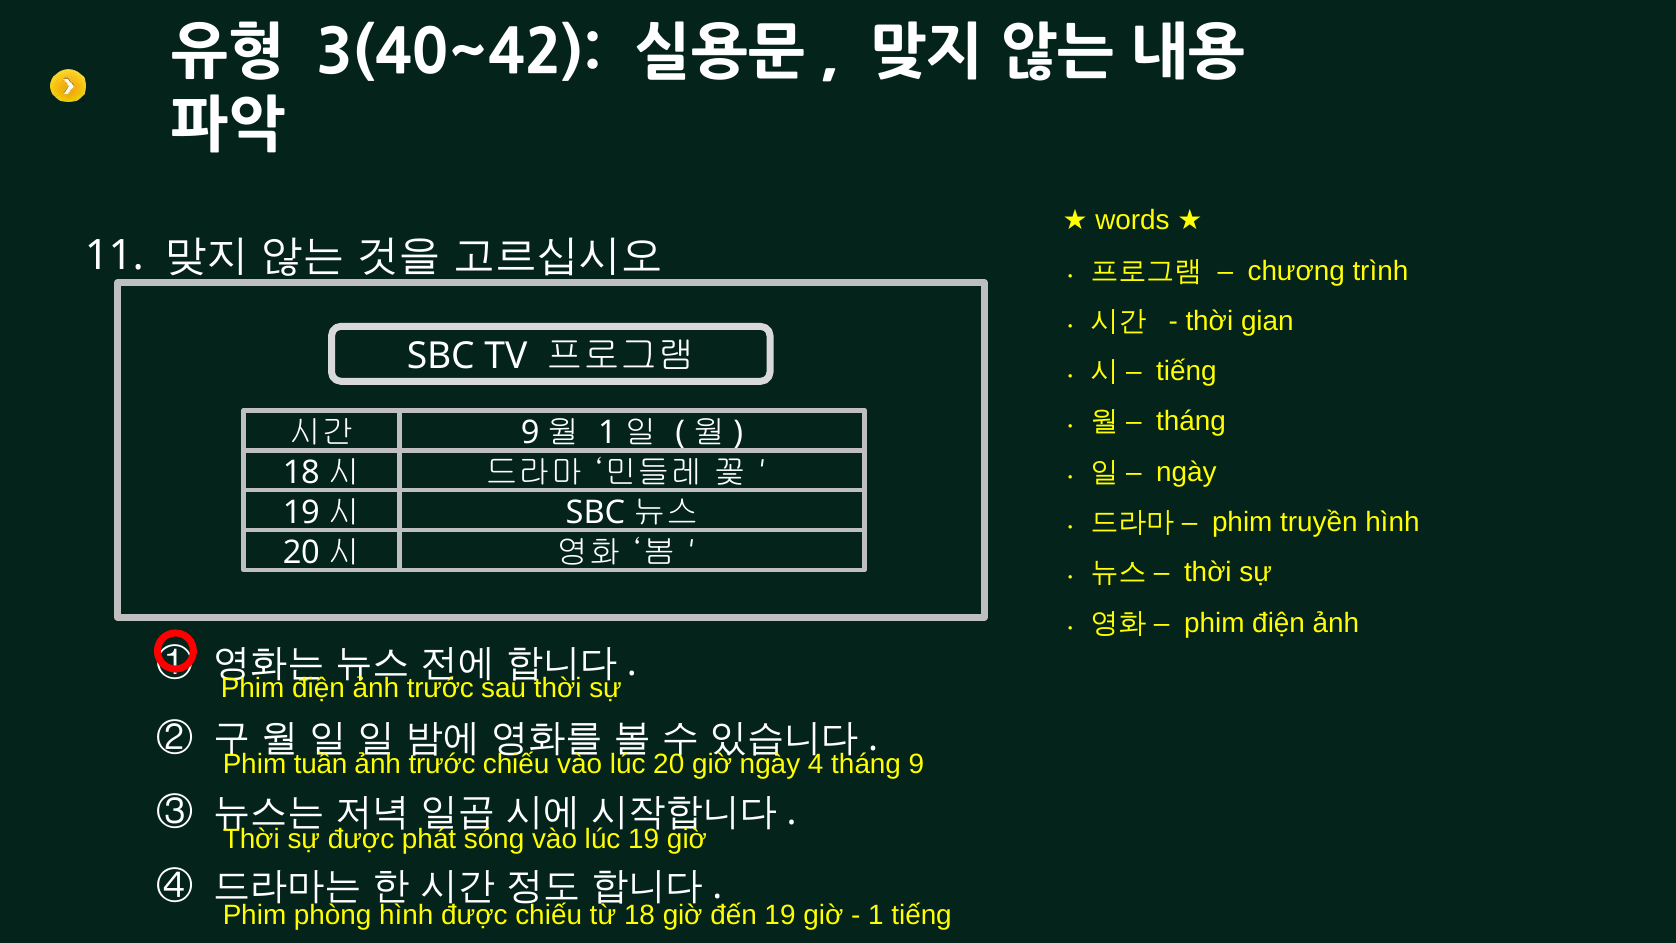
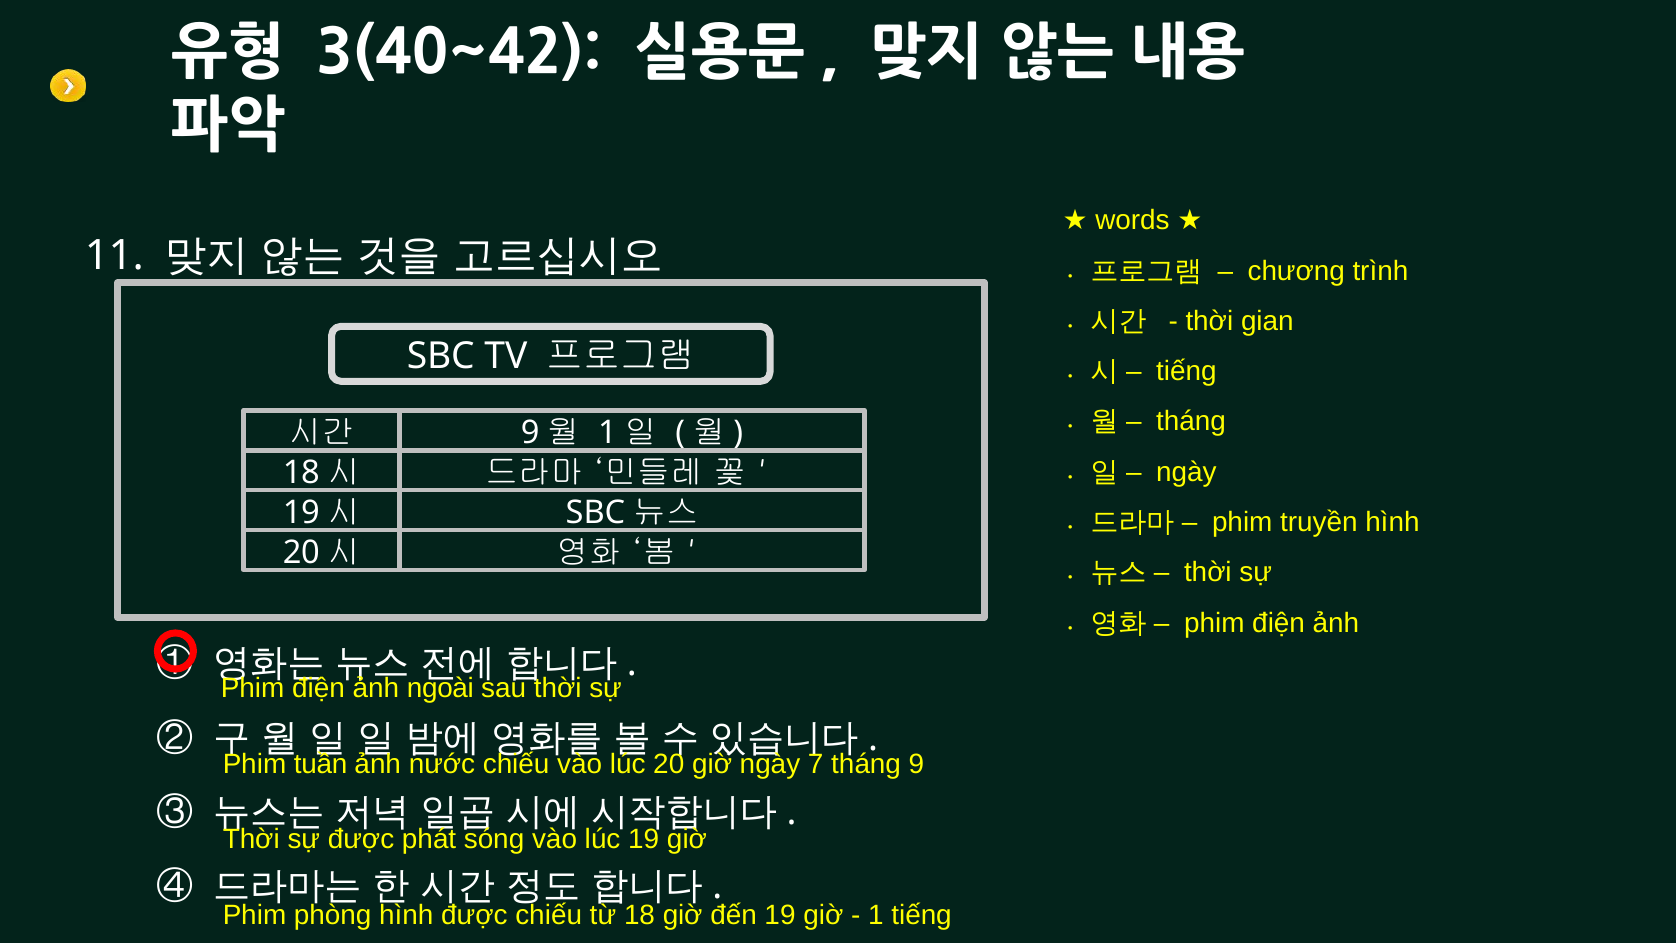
trước: trước -> ngoài (440, 688)
trước: trước -> nước (442, 764)
4: 4 -> 7 (816, 764)
